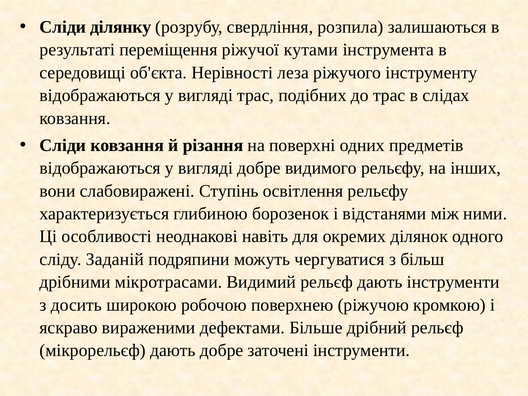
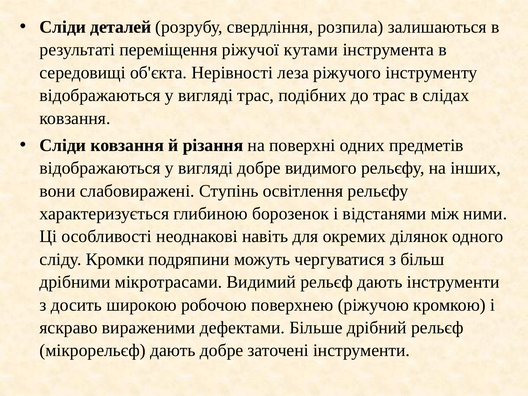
ділянку: ділянку -> деталей (121, 27)
Заданій: Заданій -> Кромки (115, 259)
